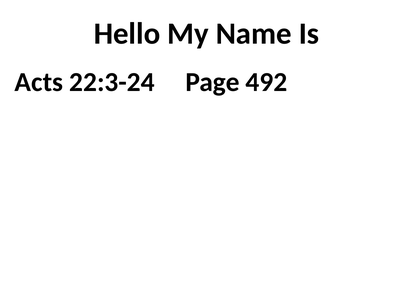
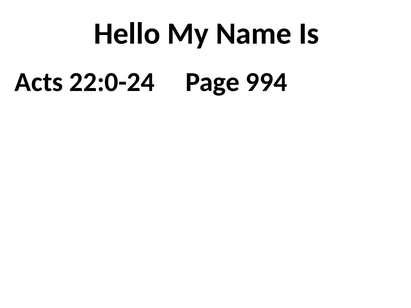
22:3-24: 22:3-24 -> 22:0-24 (112, 82)
492: 492 -> 994 (266, 82)
